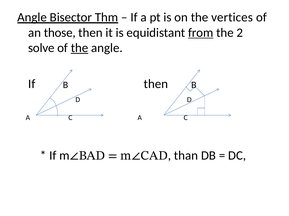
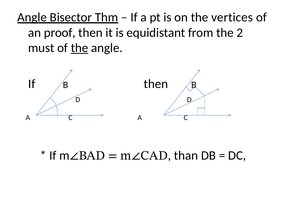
those: those -> proof (60, 33)
from underline: present -> none (201, 33)
solve: solve -> must (41, 48)
